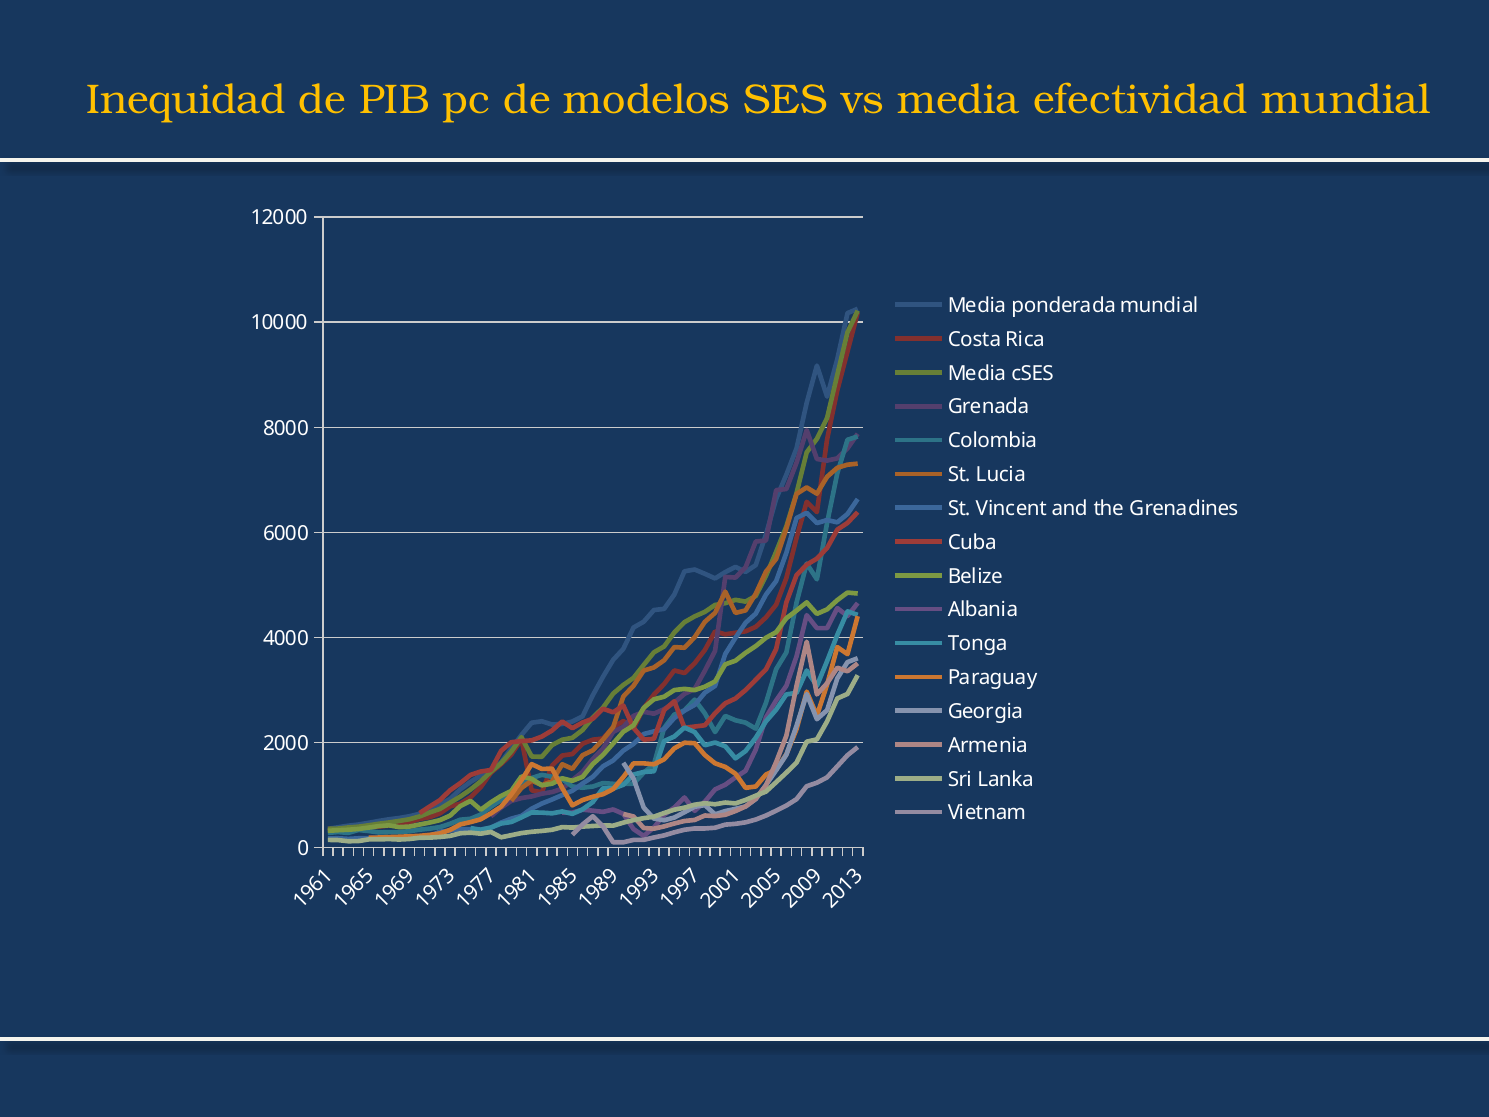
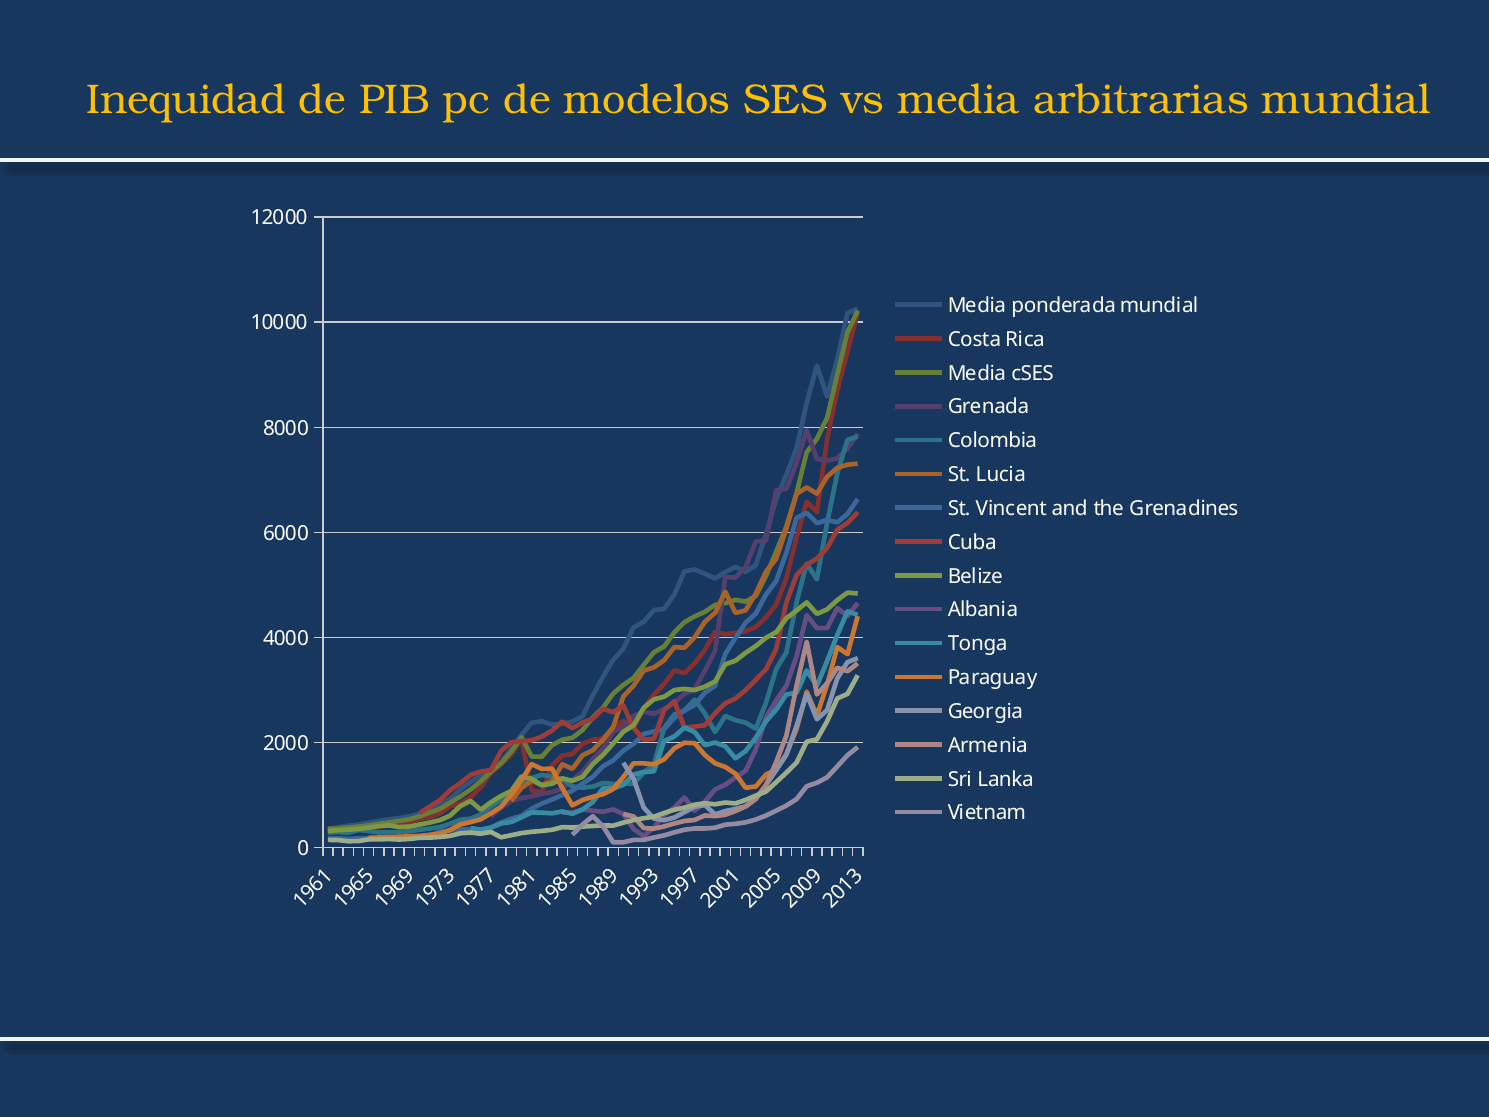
efectividad: efectividad -> arbitrarias (1141, 100)
